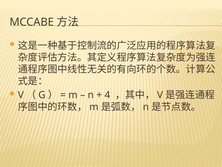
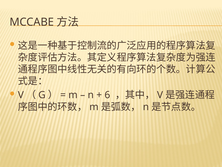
4: 4 -> 6 (107, 95)
